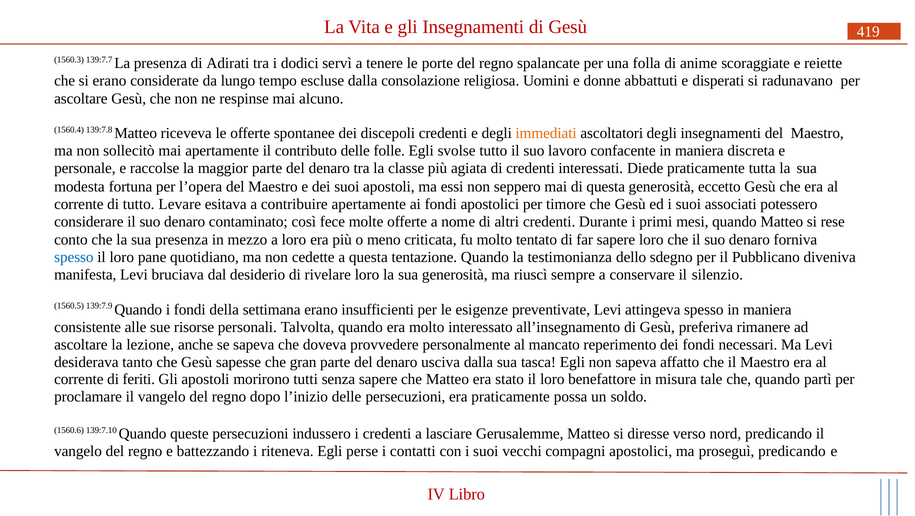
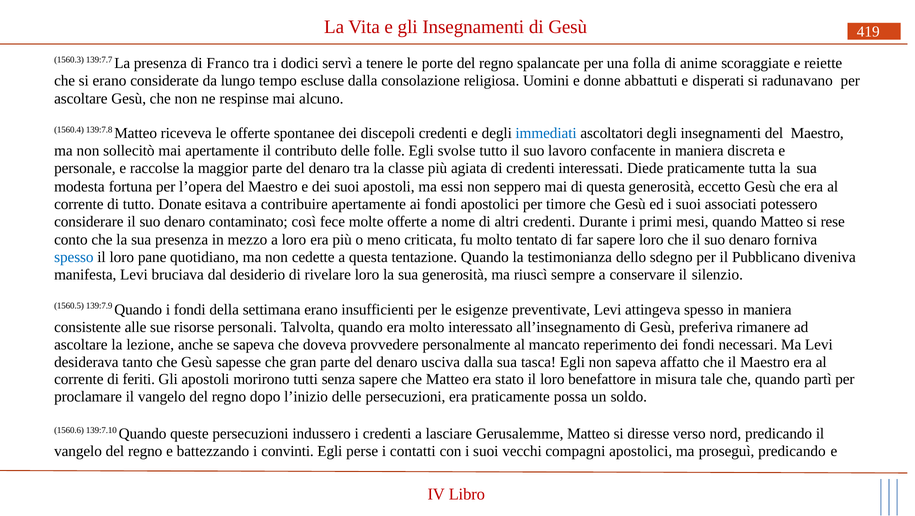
Adirati: Adirati -> Franco (228, 63)
immediati colour: orange -> blue (546, 133)
Levare: Levare -> Donate (180, 204)
riteneva: riteneva -> convinti (288, 451)
